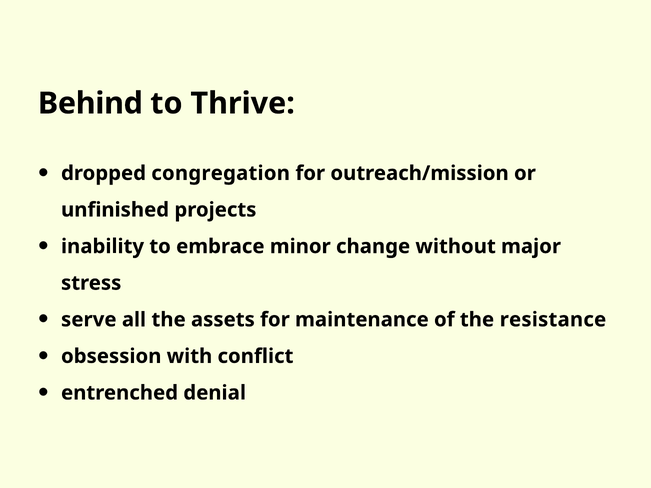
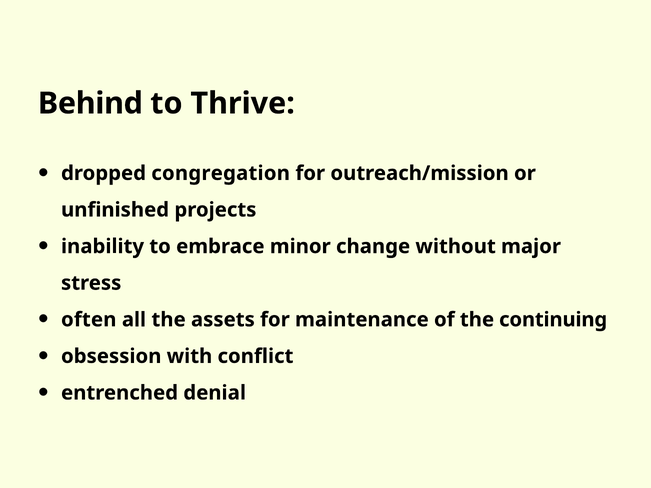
serve: serve -> often (89, 320)
resistance: resistance -> continuing (553, 320)
